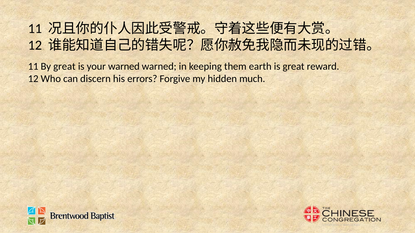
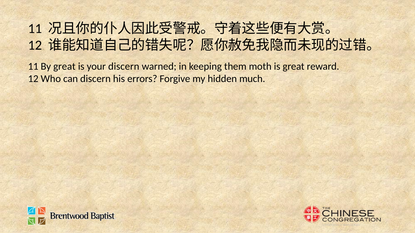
your warned: warned -> discern (124, 66)
earth: earth -> moth (260, 66)
